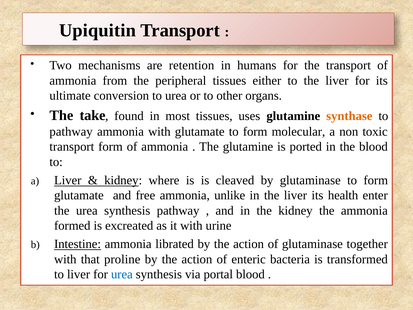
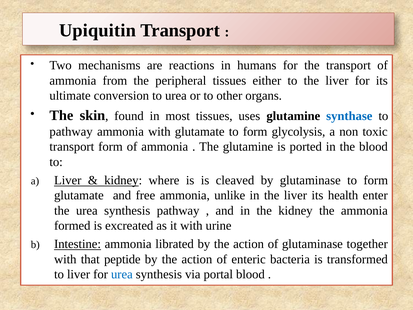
retention: retention -> reactions (192, 65)
take: take -> skin (92, 115)
synthase colour: orange -> blue (349, 116)
molecular: molecular -> glycolysis (298, 132)
proline: proline -> peptide (122, 259)
